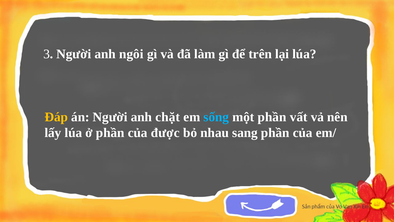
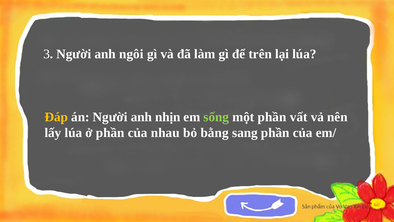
chặt: chặt -> nhịn (168, 117)
sống colour: light blue -> light green (216, 117)
được: được -> nhau (165, 133)
nhau: nhau -> bằng (215, 133)
